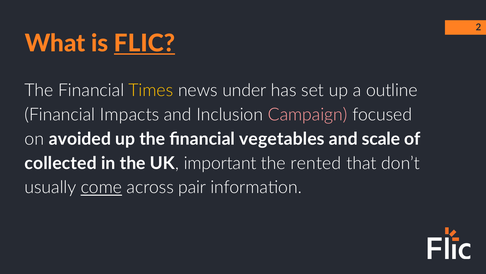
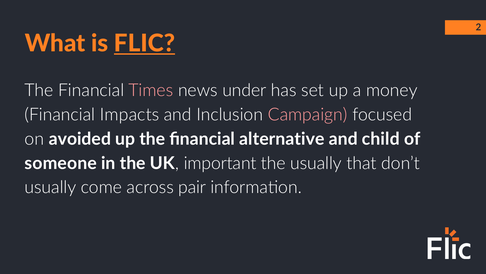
Times colour: yellow -> pink (151, 90)
outline: outline -> money (392, 90)
vegetables: vegetables -> alternative (282, 139)
scale: scale -> child (381, 139)
collected: collected -> someone (61, 163)
the rented: rented -> usually (316, 163)
come underline: present -> none (101, 187)
